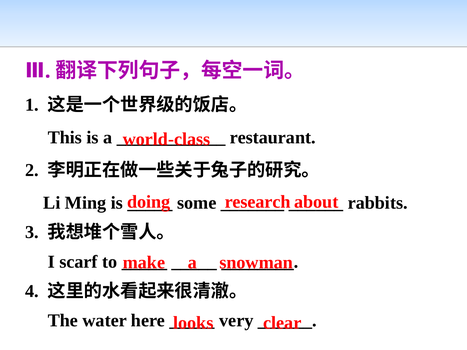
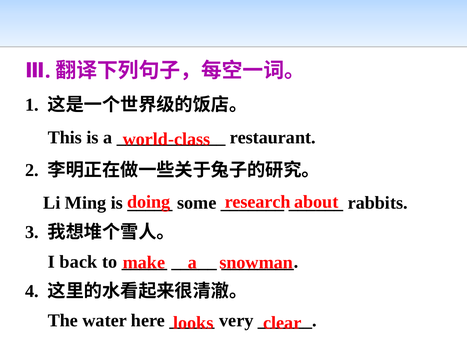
scarf: scarf -> back (78, 262)
